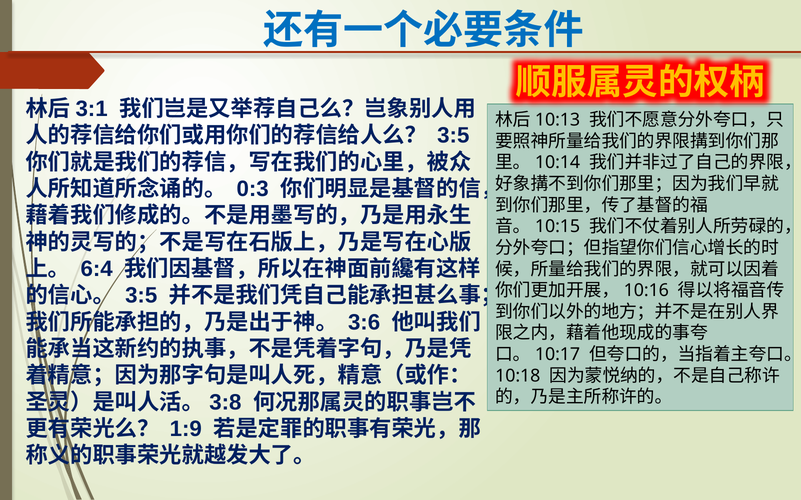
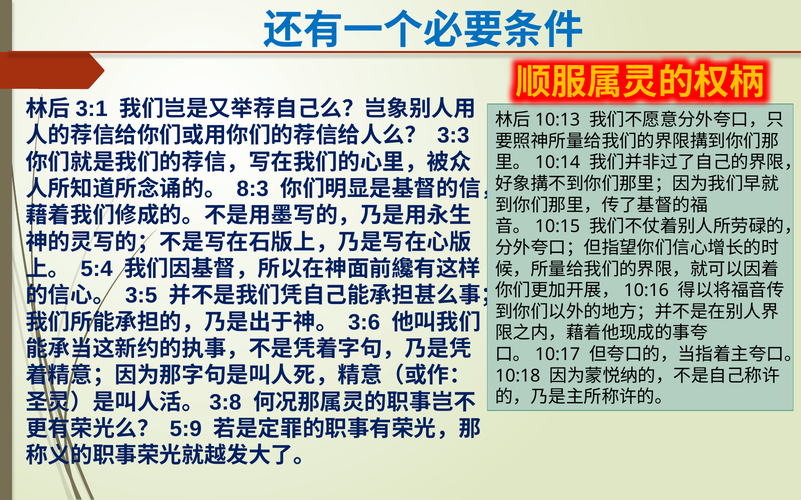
3:5: 3:5 -> 3:3 (453, 136)
0:3: 0:3 -> 8:3 (253, 189)
6:4: 6:4 -> 5:4 (97, 269)
1:9: 1:9 -> 5:9 (186, 429)
